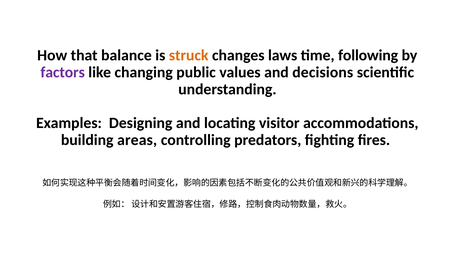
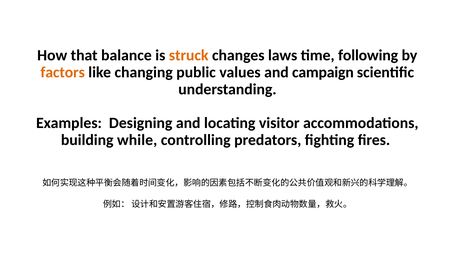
factors colour: purple -> orange (63, 72)
decisions: decisions -> campaign (323, 72)
areas: areas -> while (137, 140)
